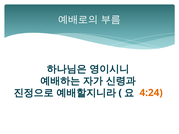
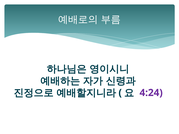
4:24 colour: orange -> purple (151, 93)
